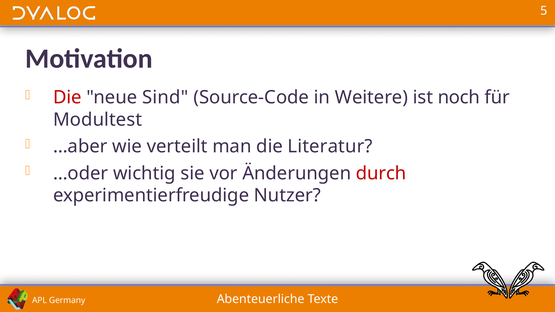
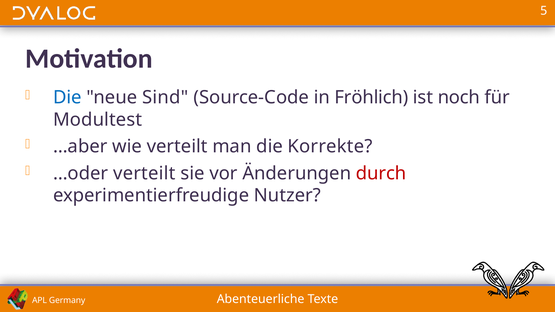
Die colour: red -> blue (67, 98)
Weitere: Weitere -> Fröhlich (371, 98)
Literatur: Literatur -> Korrekte (330, 147)
…oder wichtig: wichtig -> verteilt (144, 173)
